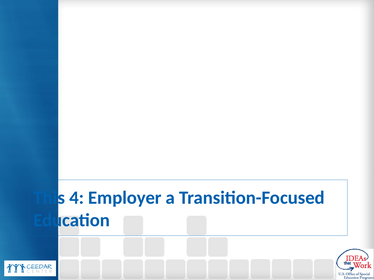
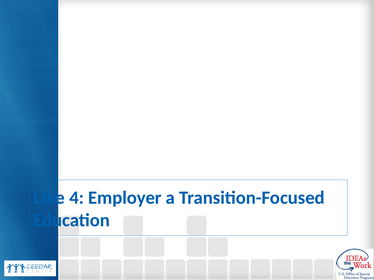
This: This -> Like (49, 198)
